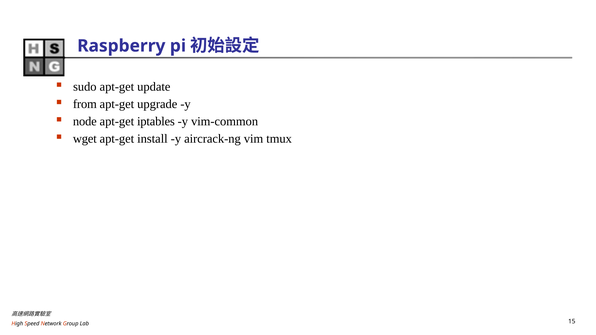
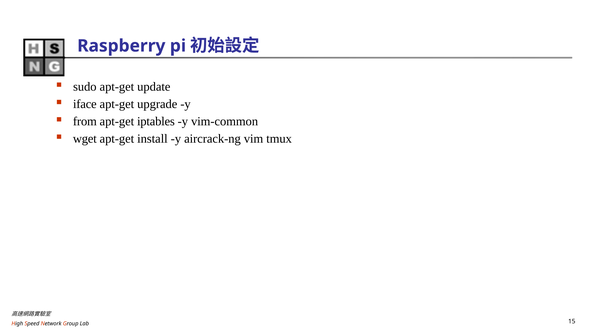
from: from -> iface (85, 104)
node: node -> from (85, 121)
